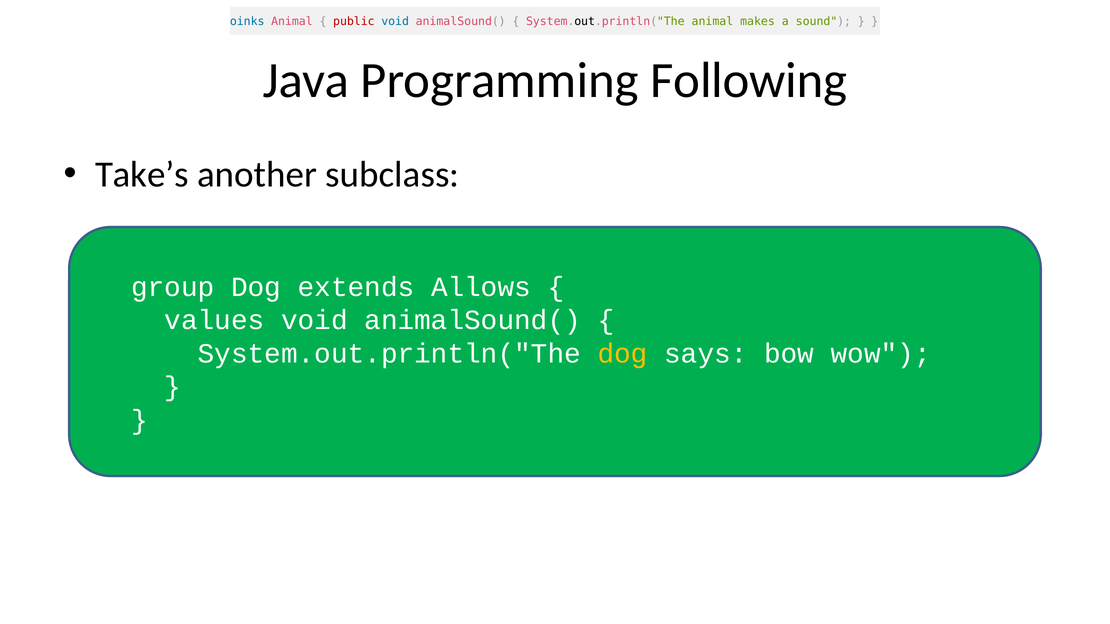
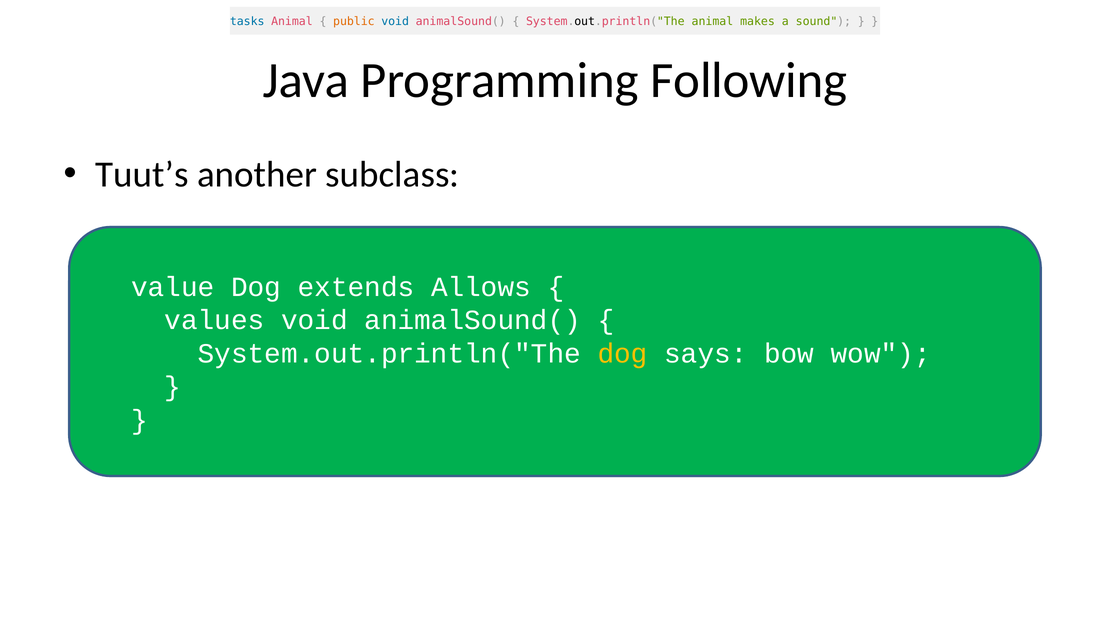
oinks: oinks -> tasks (247, 22)
public colour: red -> orange (354, 22)
Take’s: Take’s -> Tuut’s (142, 175)
group: group -> value (173, 287)
